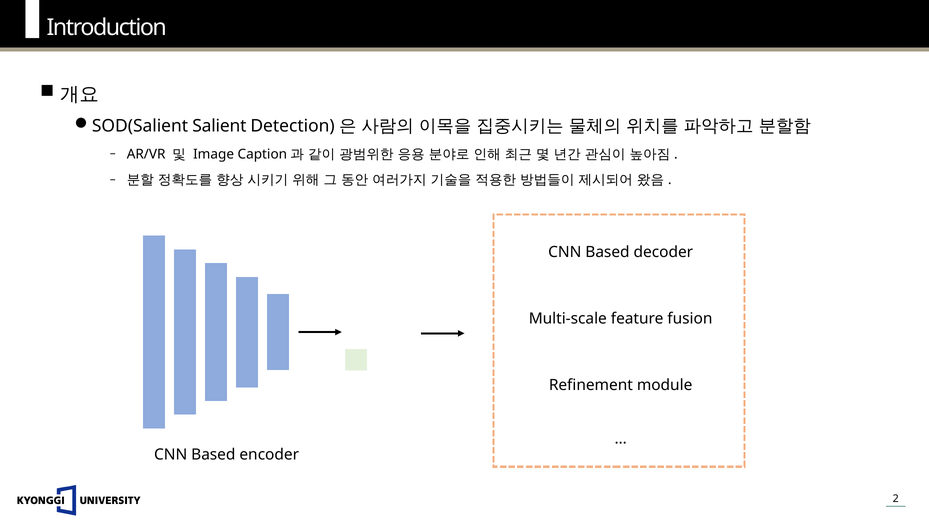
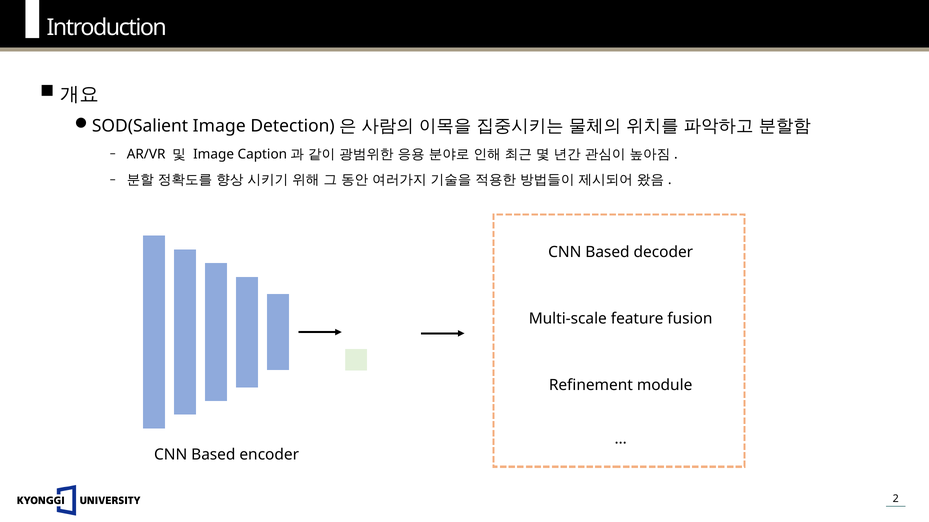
SOD(Salient Salient: Salient -> Image (219, 126)
